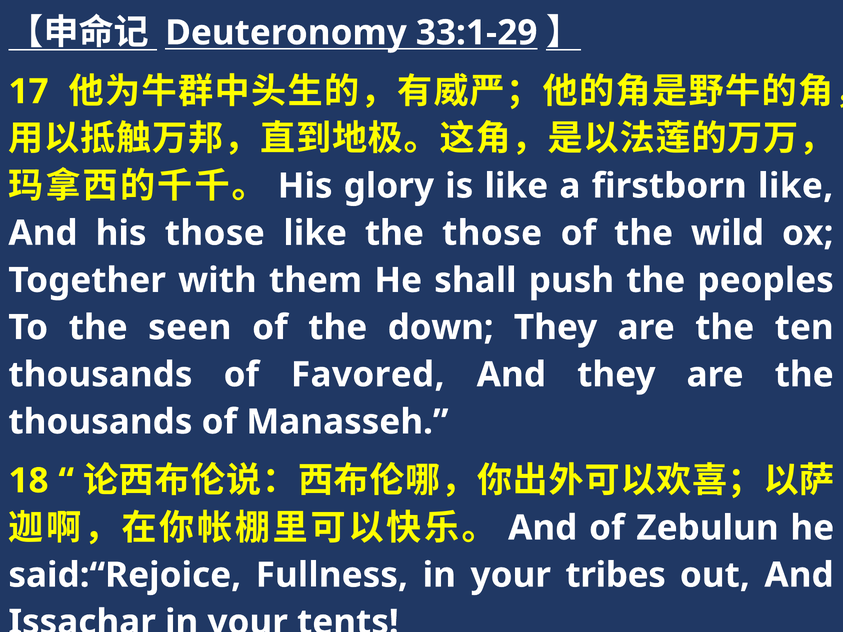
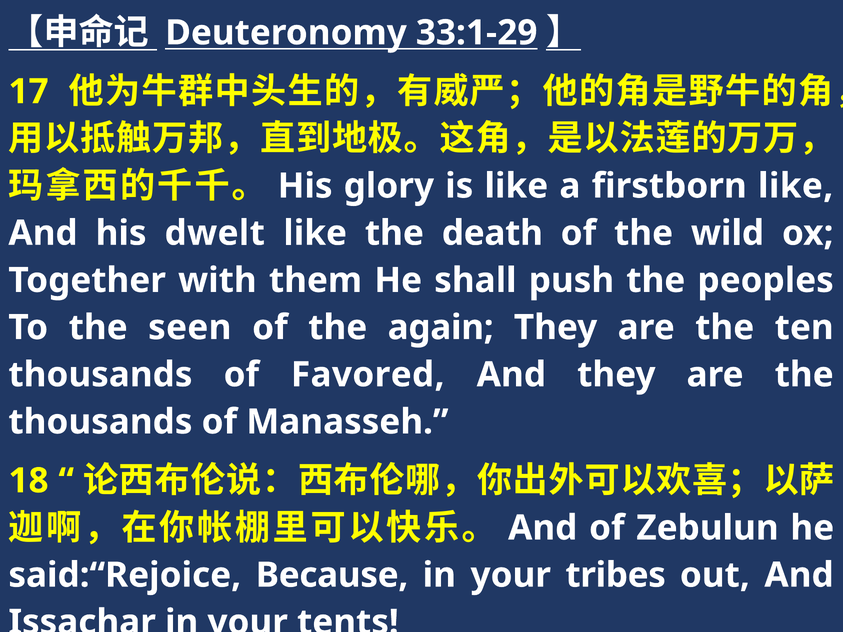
his those: those -> dwelt (215, 233)
the those: those -> death (492, 233)
down: down -> again (441, 328)
Fullness: Fullness -> Because (332, 575)
